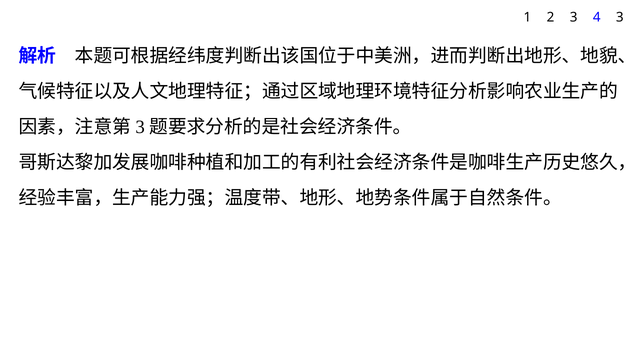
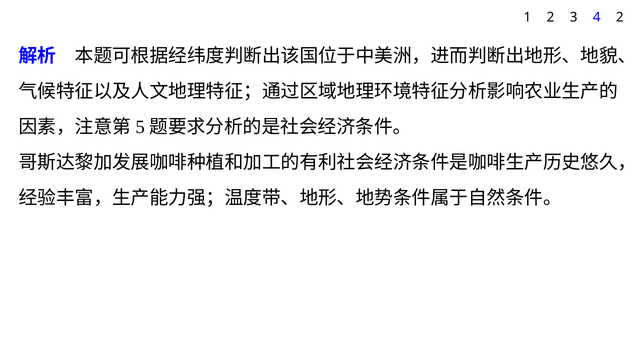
4 3: 3 -> 2 (620, 17)
3: 3 -> 5 (140, 127)
